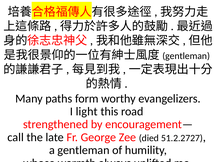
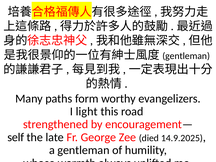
call: call -> self (16, 137)
51.2.2727: 51.2.2727 -> 14.9.2025 (182, 138)
